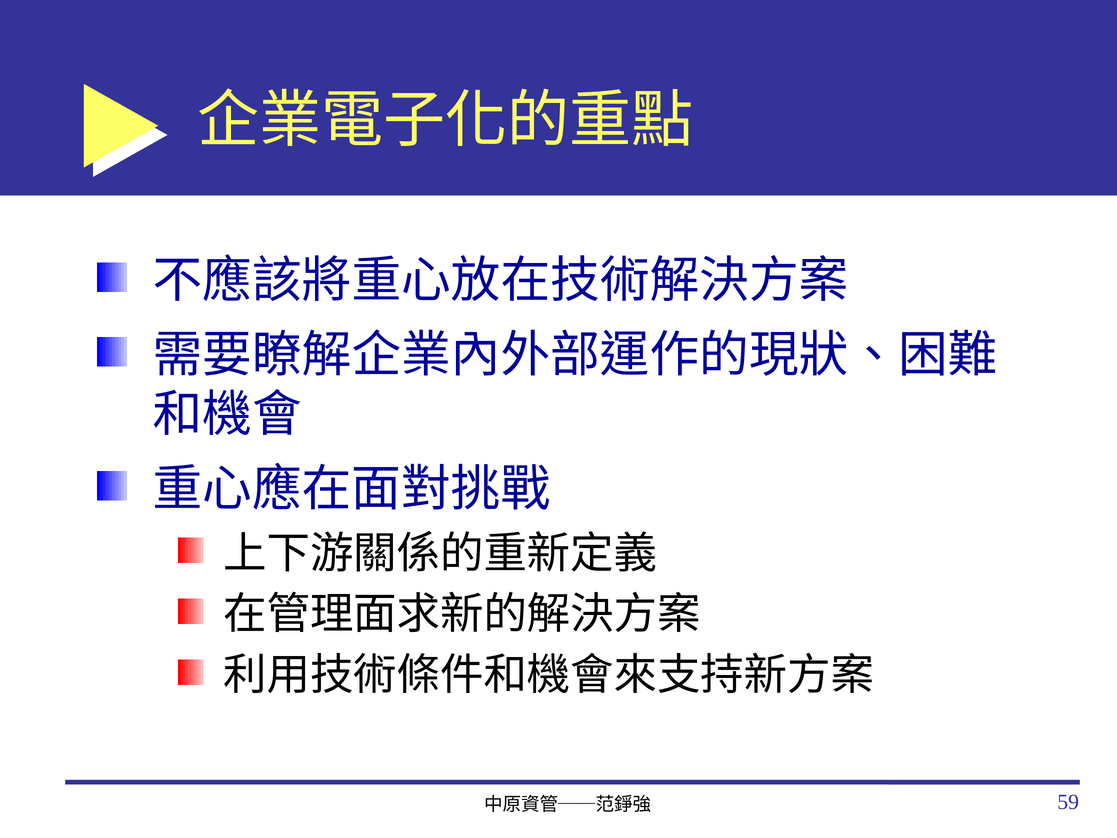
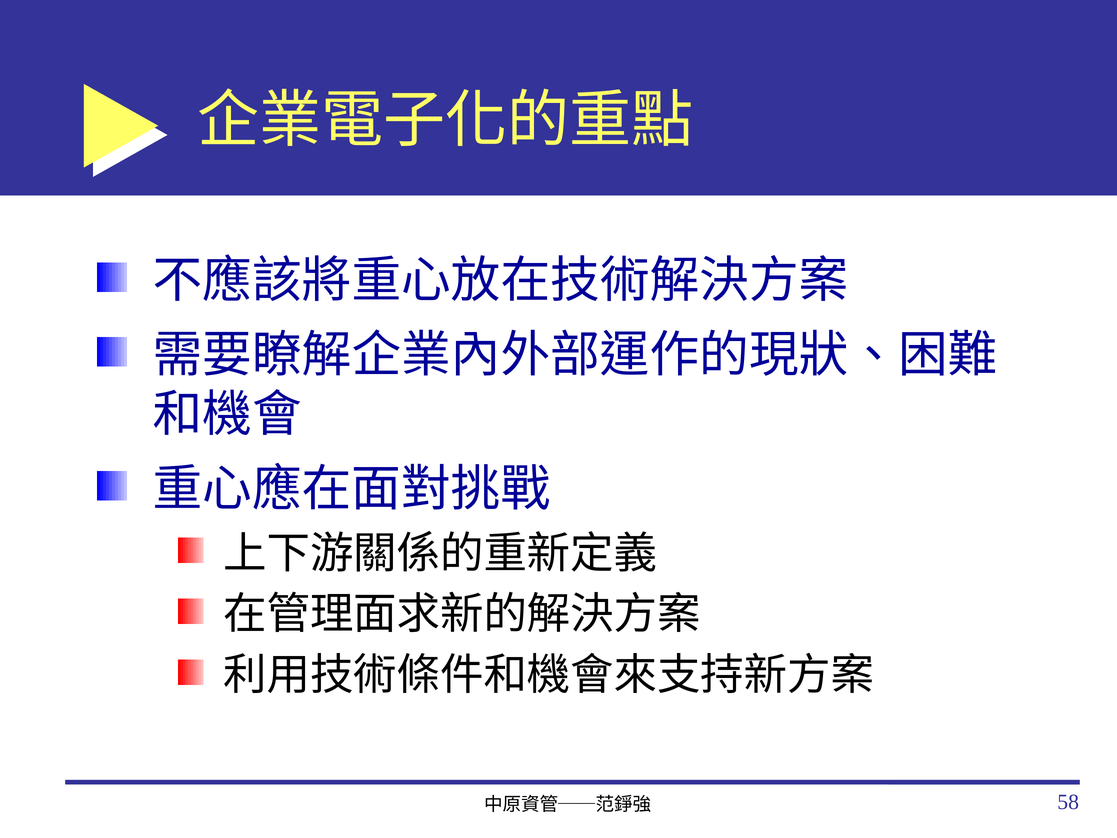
59: 59 -> 58 (1068, 802)
